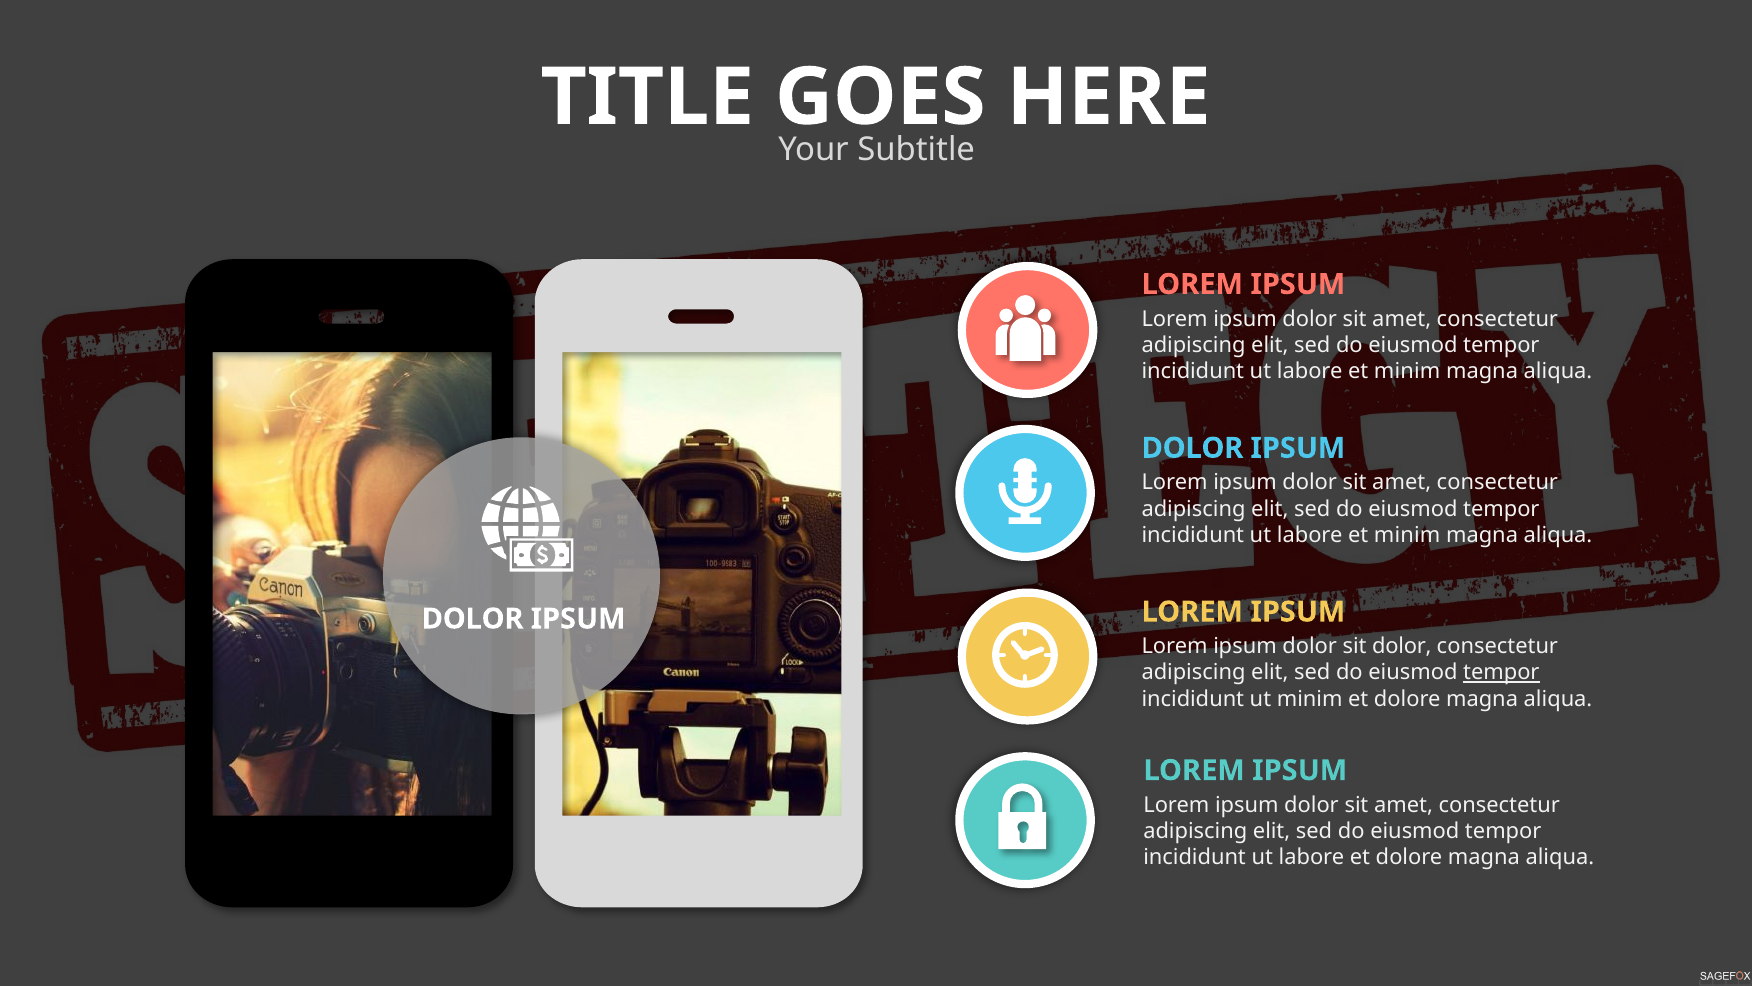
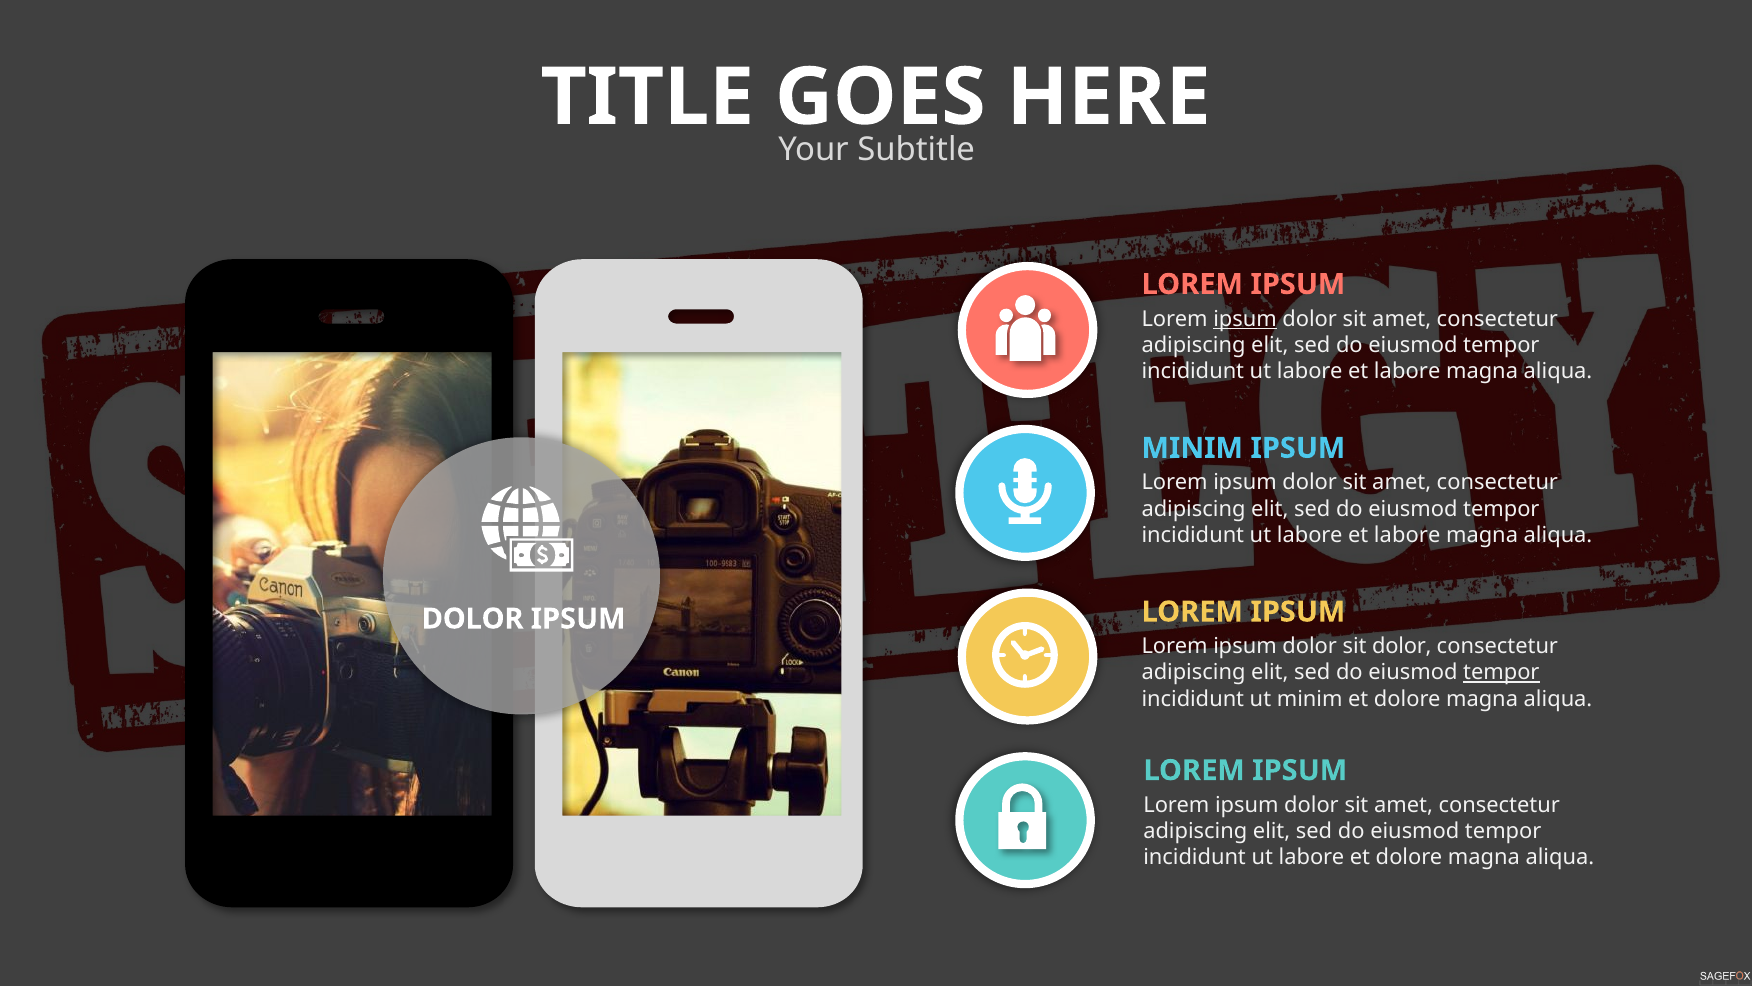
ipsum underline: none -> present (1245, 319)
minim: minim -> labore (1407, 371)
DOLOR: DOLOR -> MINIM (1192, 448)
minim: minim -> labore (1407, 535)
